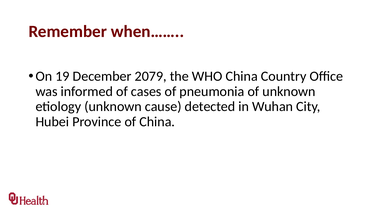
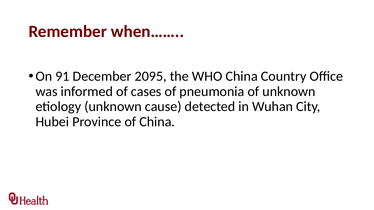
19: 19 -> 91 (62, 76)
2079: 2079 -> 2095 (151, 76)
